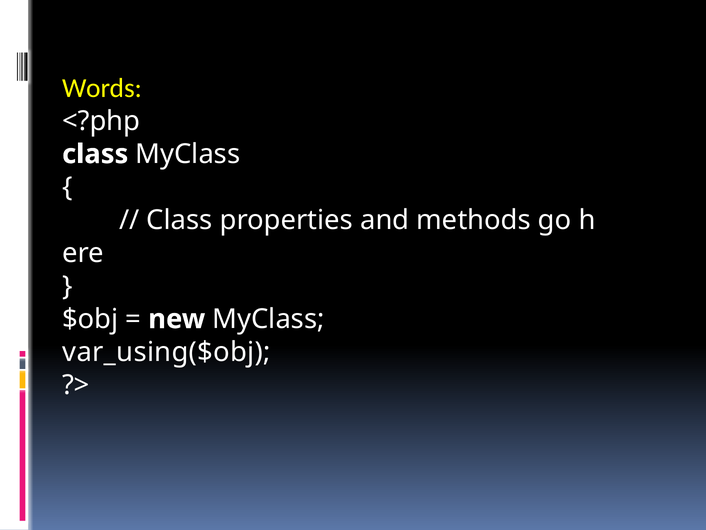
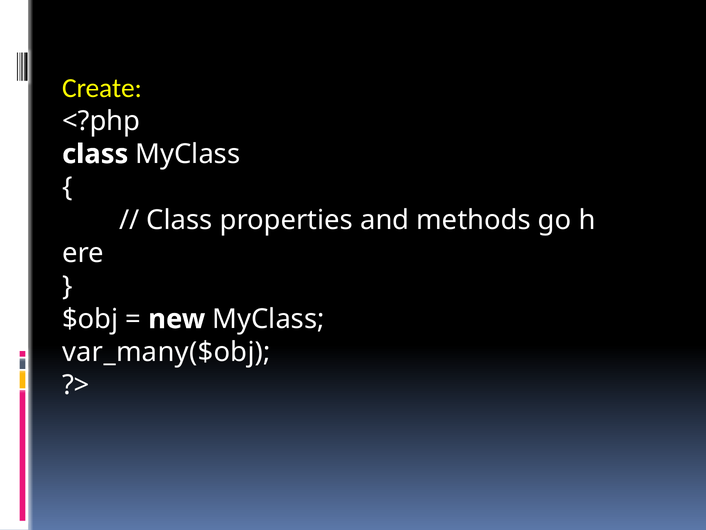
Words: Words -> Create (102, 88)
var_using($obj: var_using($obj -> var_many($obj (166, 352)
